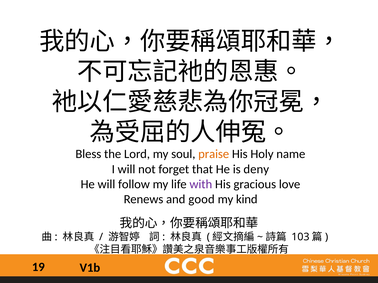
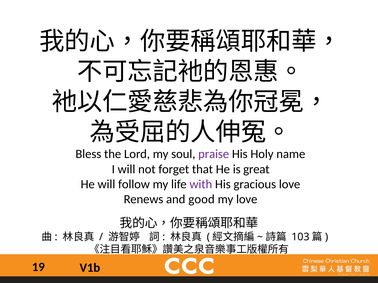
praise colour: orange -> purple (214, 154)
deny: deny -> great (256, 169)
my kind: kind -> love (247, 200)
